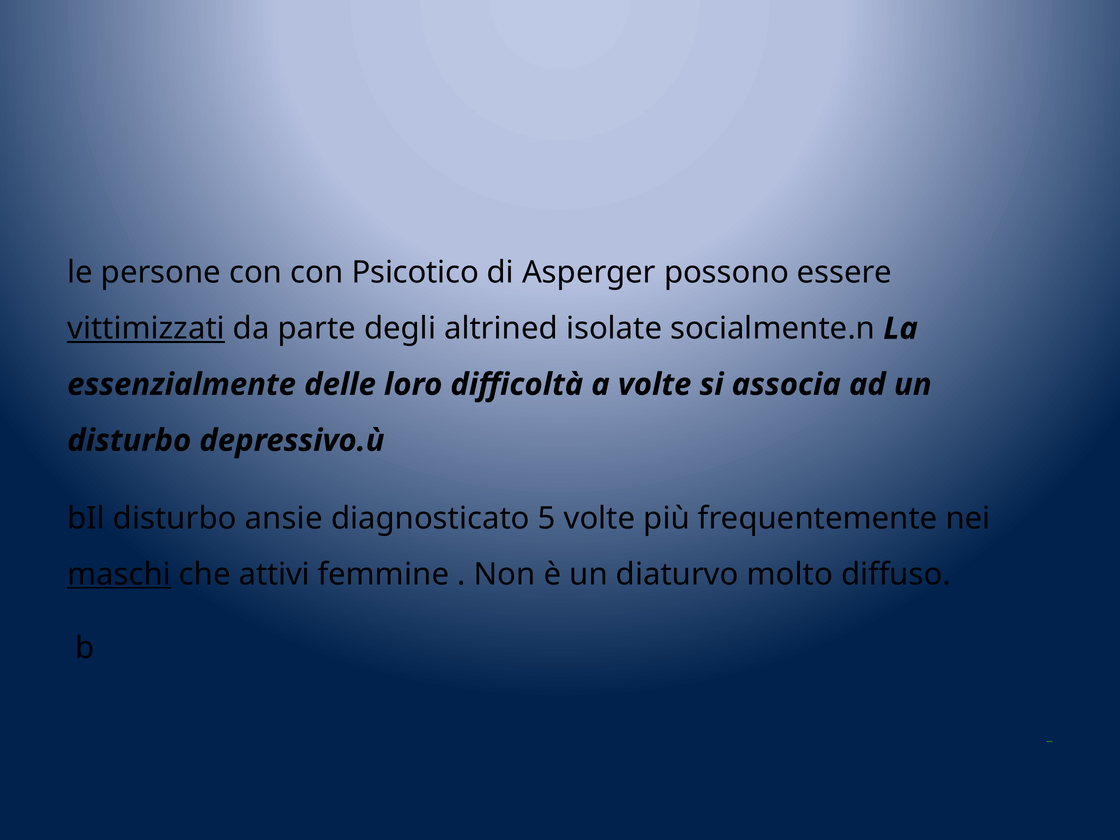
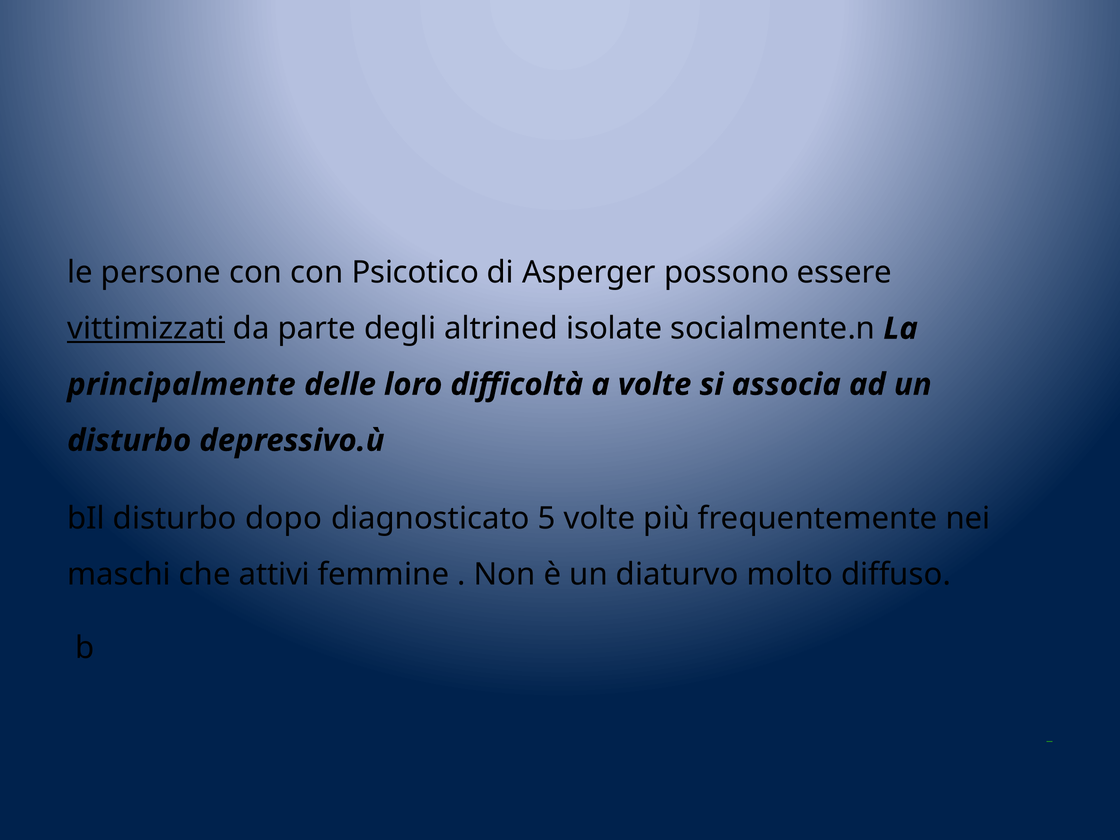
essenzialmente: essenzialmente -> principalmente (181, 385)
ansie: ansie -> dopo (284, 518)
maschi underline: present -> none (119, 574)
